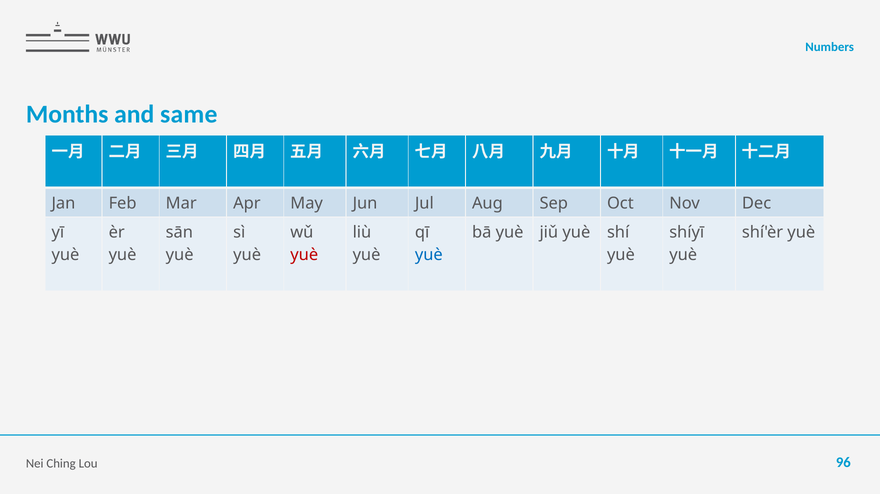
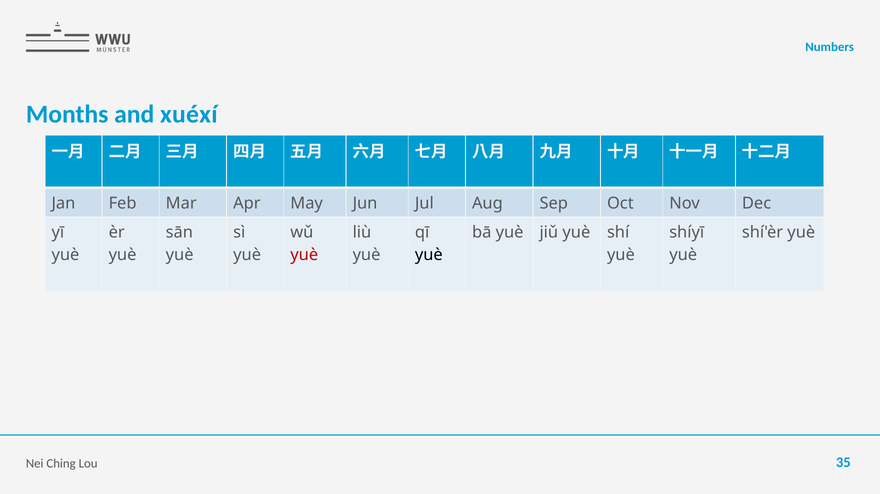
same: same -> xuéxí (189, 115)
yuè colour: blue -> black (429, 255)
96: 96 -> 35 (843, 463)
